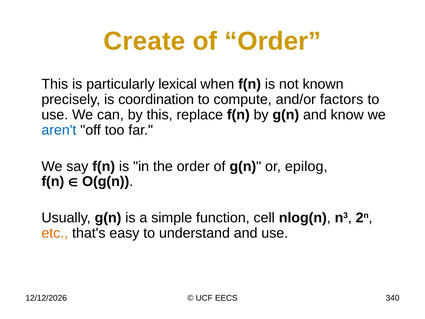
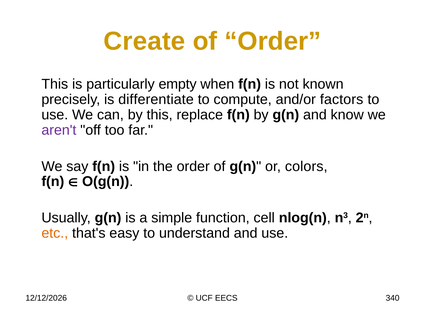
lexical: lexical -> empty (178, 84)
coordination: coordination -> differentiate (156, 99)
aren't colour: blue -> purple (59, 130)
epilog: epilog -> colors (306, 166)
